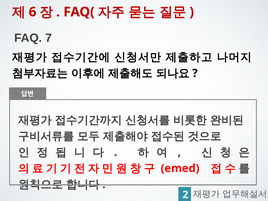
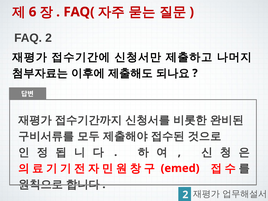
FAQ 7: 7 -> 2 (49, 38)
